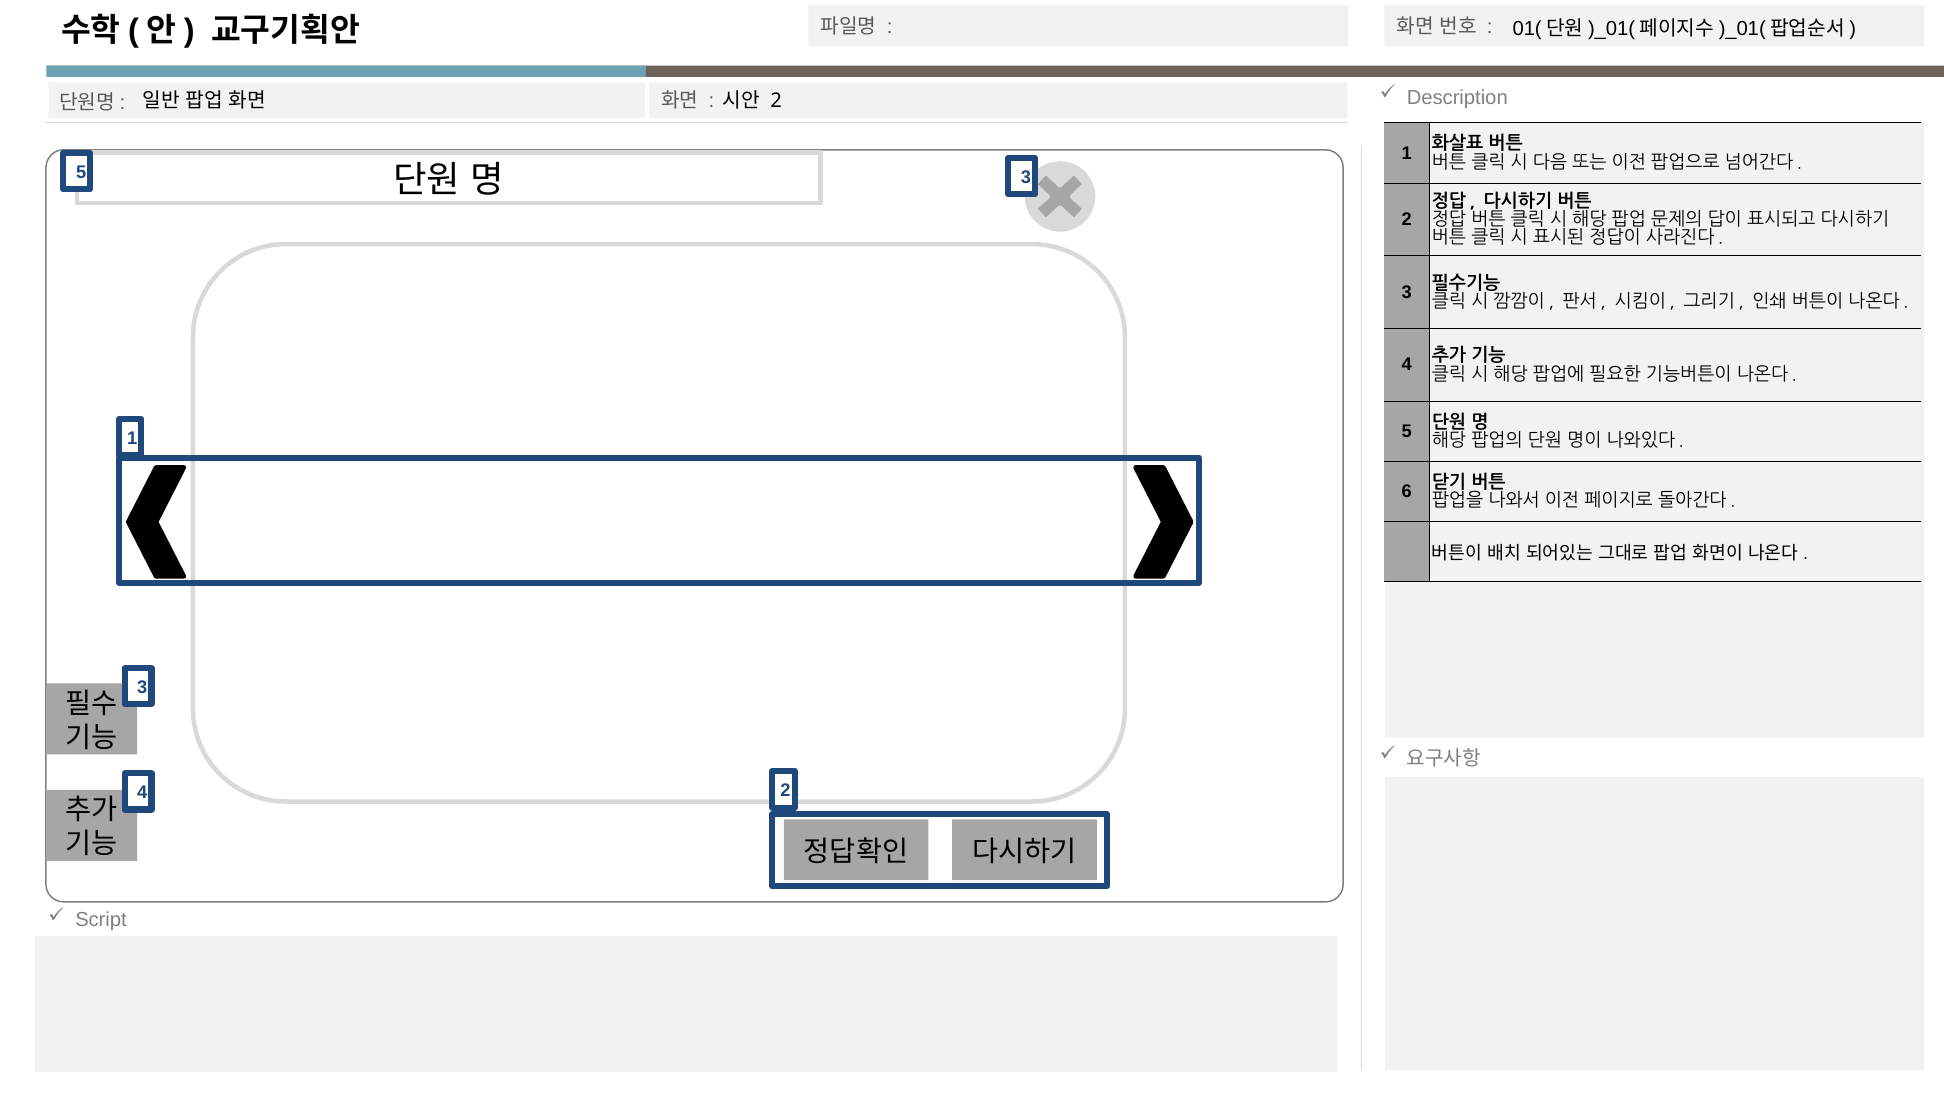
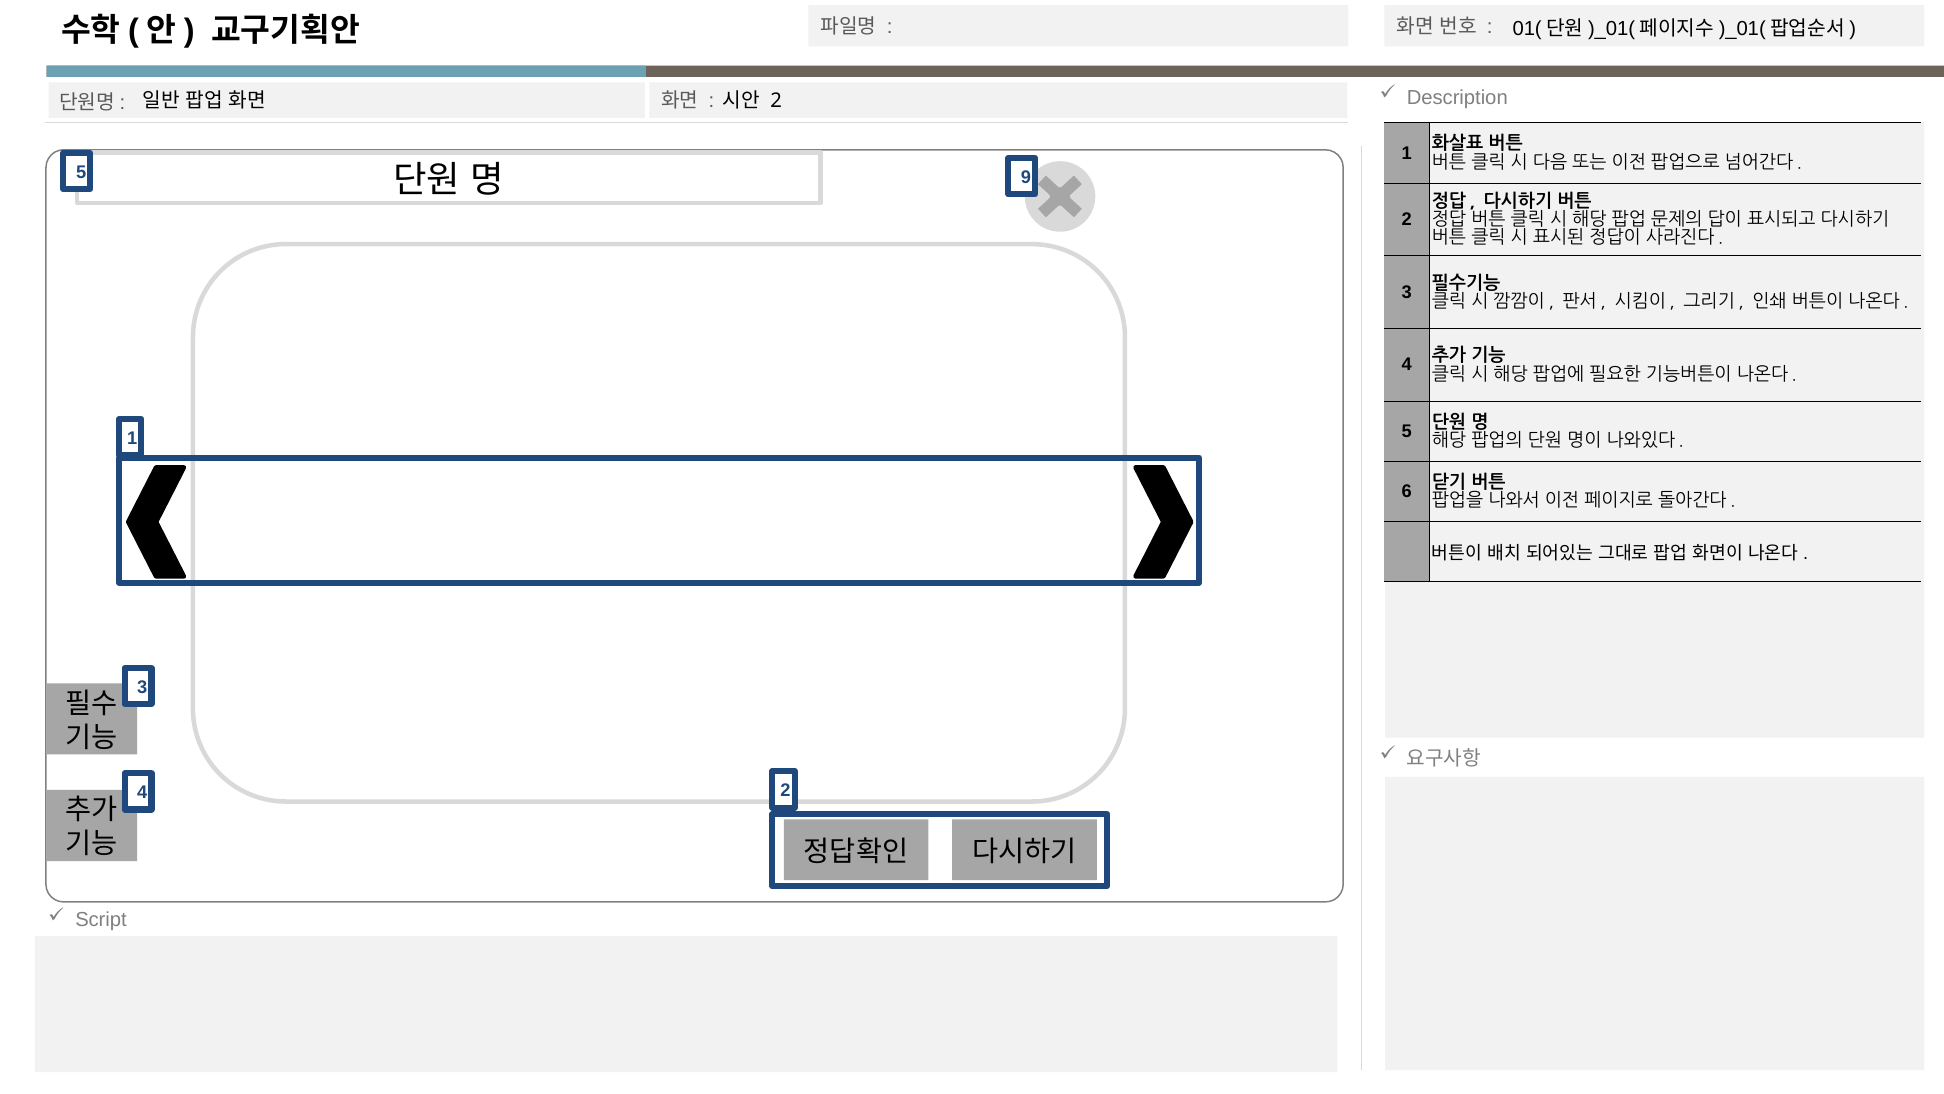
5 3: 3 -> 9 (1026, 177)
